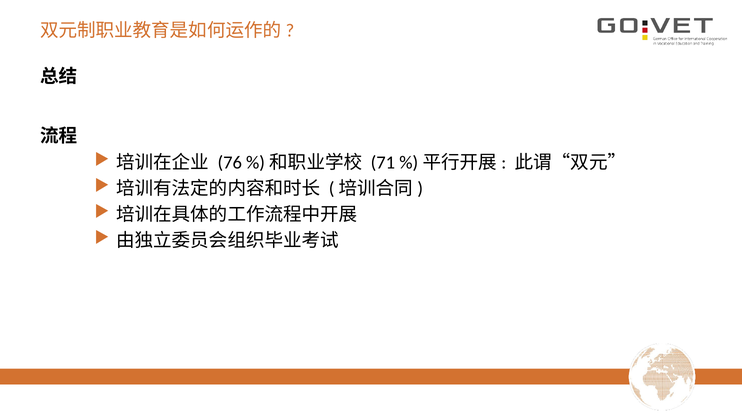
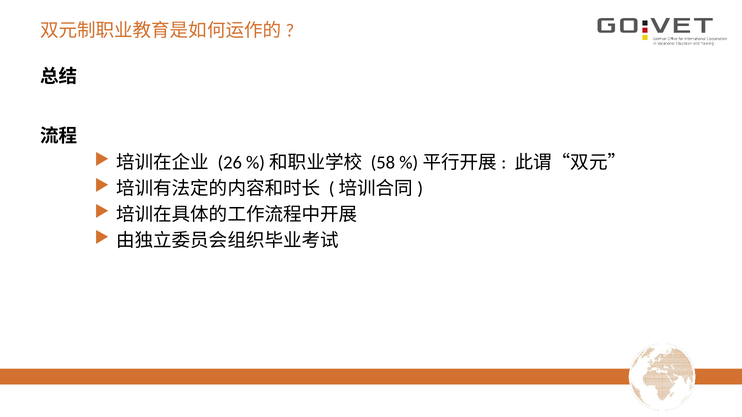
76: 76 -> 26 (230, 163)
71: 71 -> 58 (383, 163)
